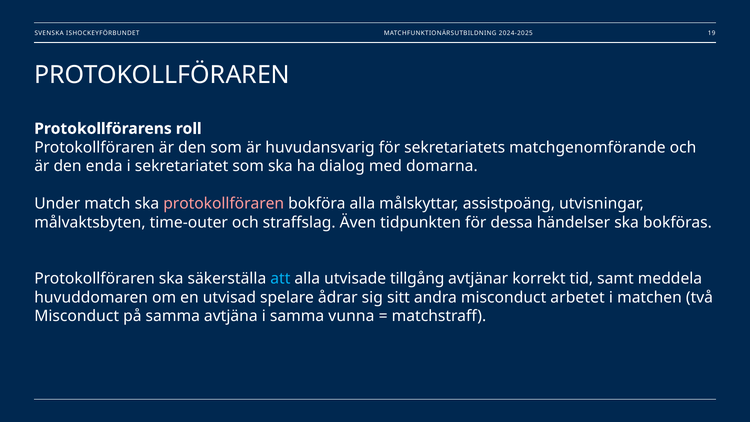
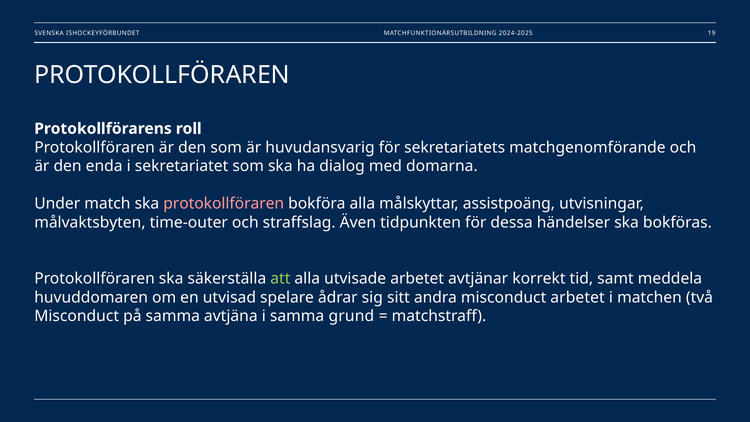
att colour: light blue -> light green (280, 279)
utvisade tillgång: tillgång -> arbetet (417, 279)
vunna: vunna -> grund (351, 316)
